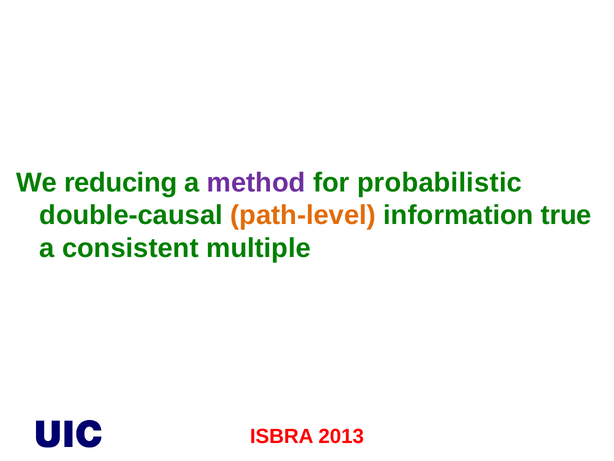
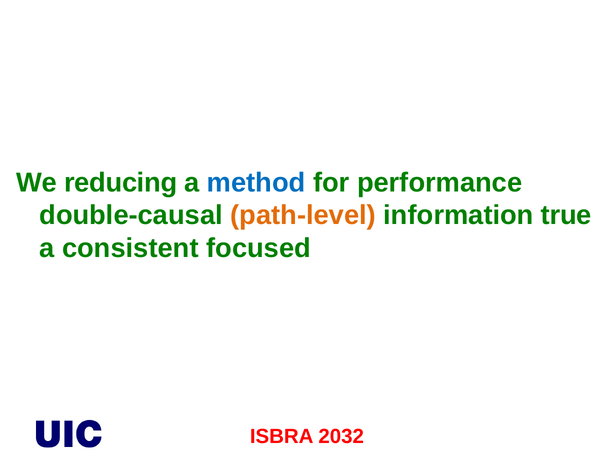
method colour: purple -> blue (256, 182)
probabilistic: probabilistic -> performance (440, 182)
multiple: multiple -> focused (259, 248)
2013: 2013 -> 2032 (341, 436)
